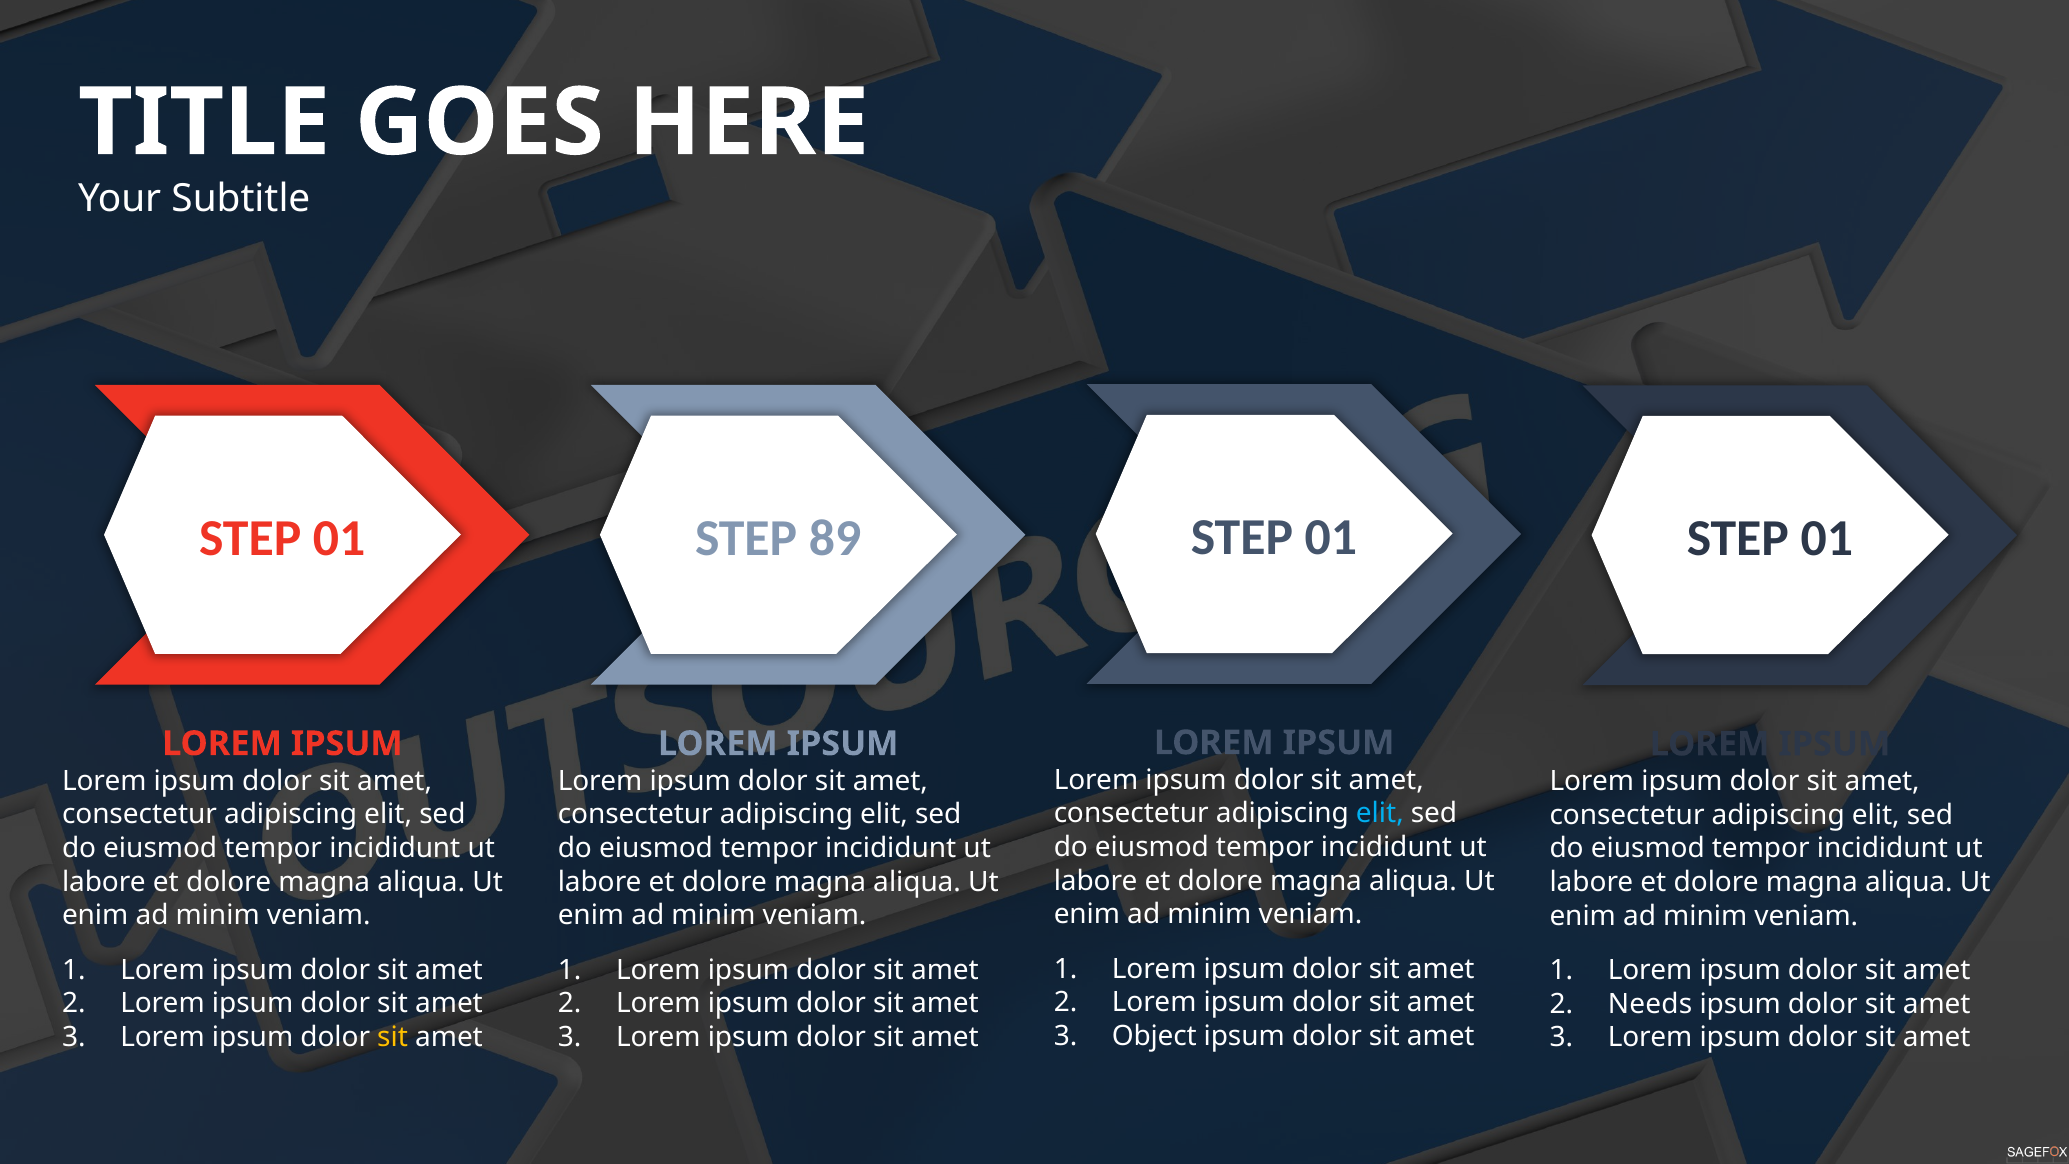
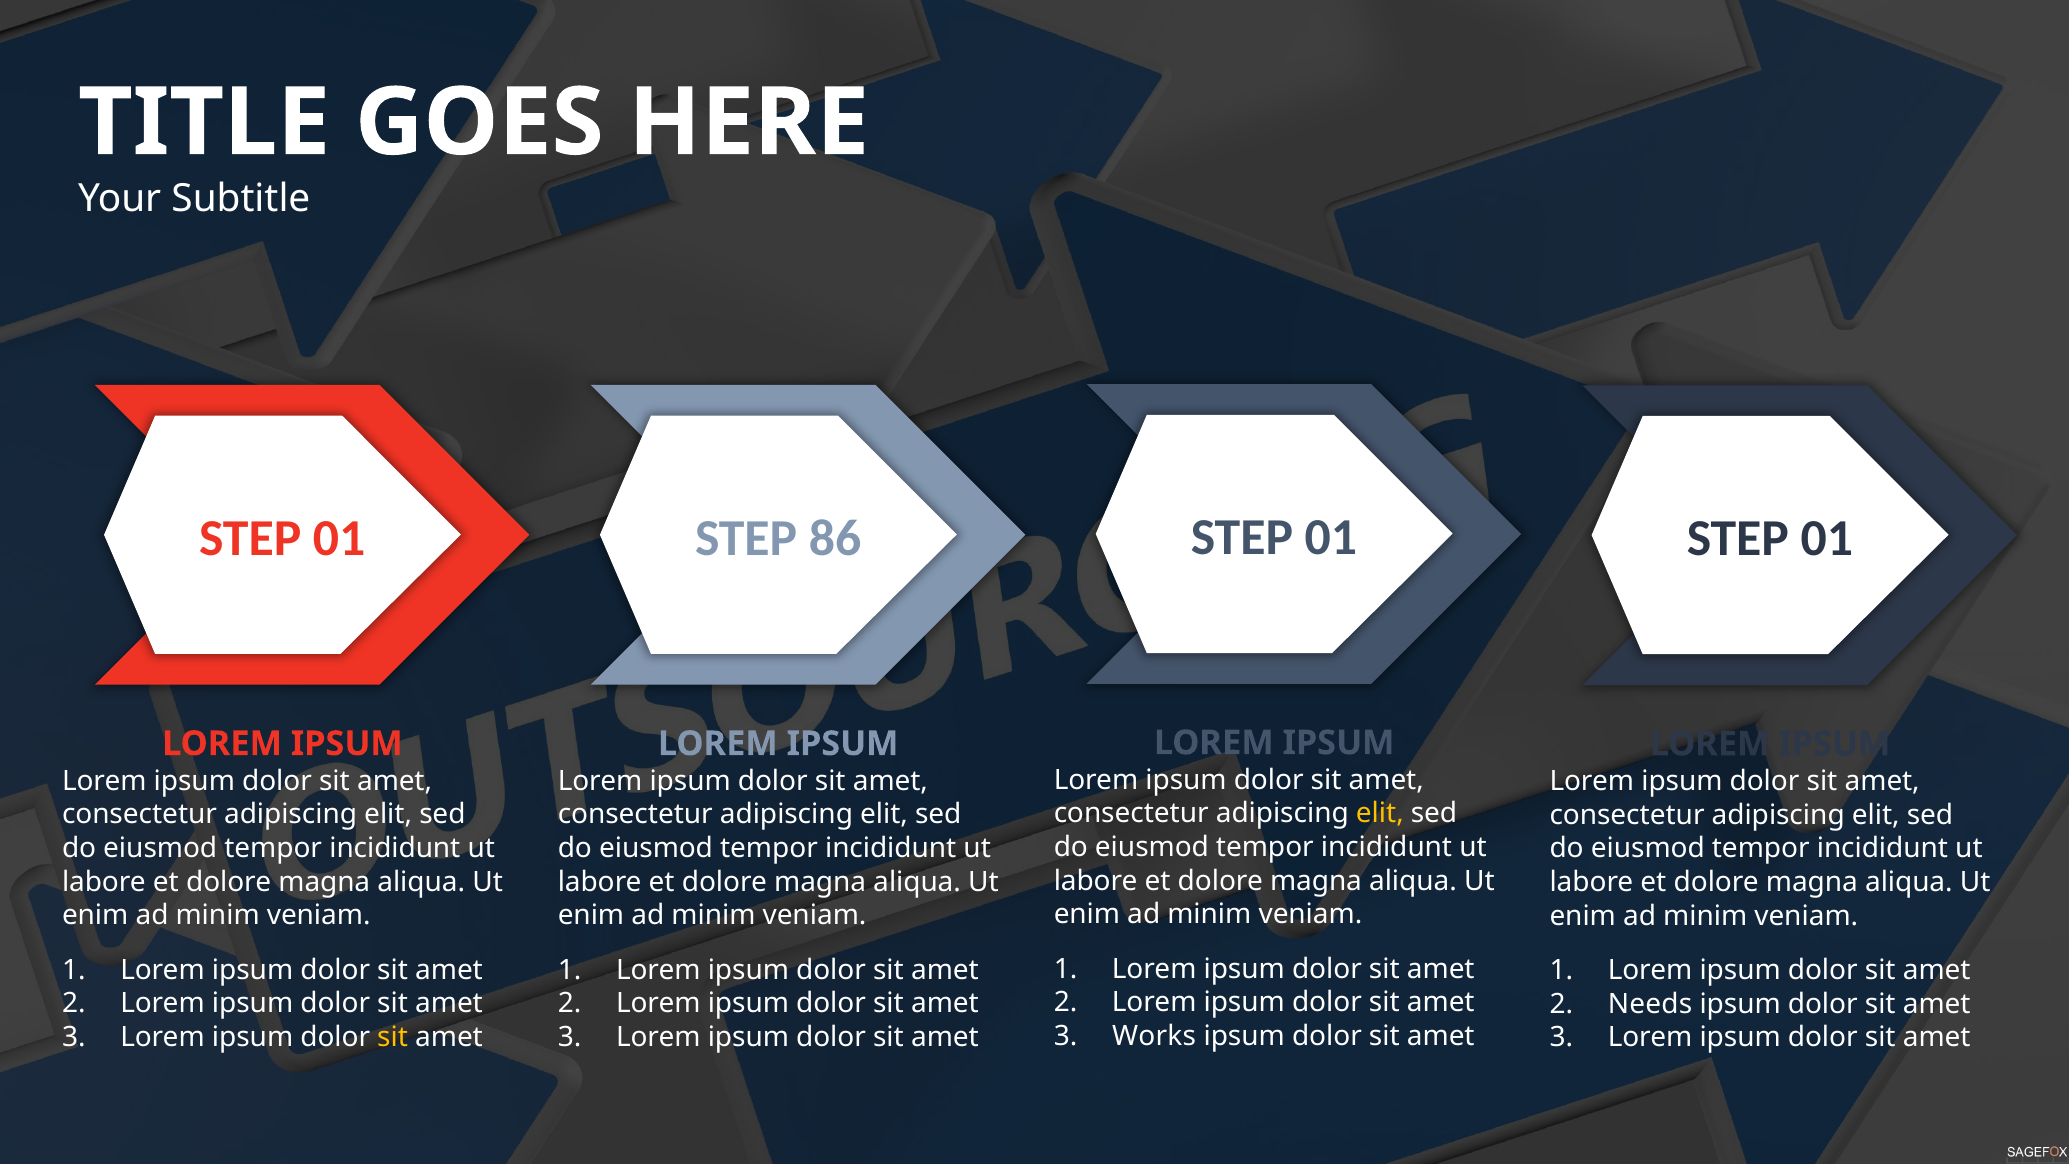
89: 89 -> 86 (835, 538)
elit colour: light blue -> yellow (1380, 813)
Object: Object -> Works (1154, 1036)
